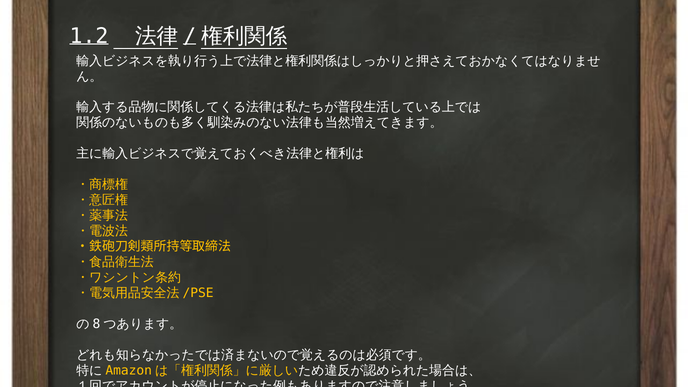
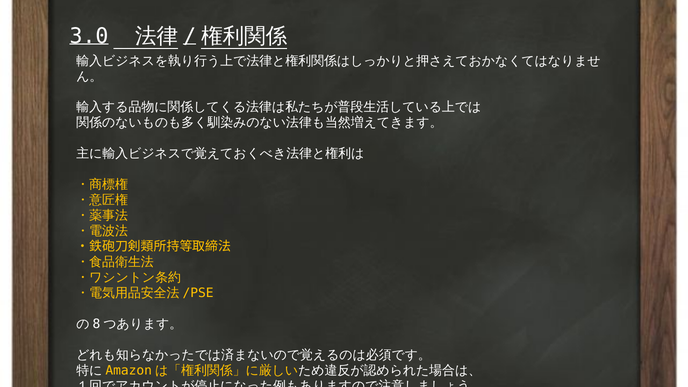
1.2: 1.2 -> 3.0 (89, 36)
